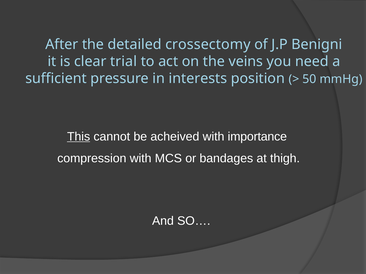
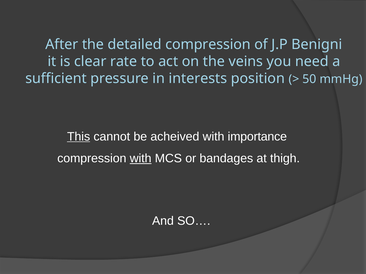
detailed crossectomy: crossectomy -> compression (208, 45)
trial: trial -> rate (124, 62)
with underline: none -> present (141, 159)
